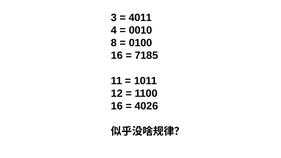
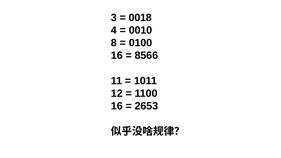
4011: 4011 -> 0018 (140, 18)
7185: 7185 -> 8566 (146, 56)
4026: 4026 -> 2653 (146, 106)
